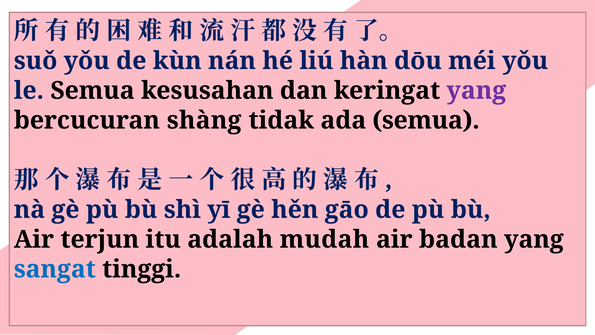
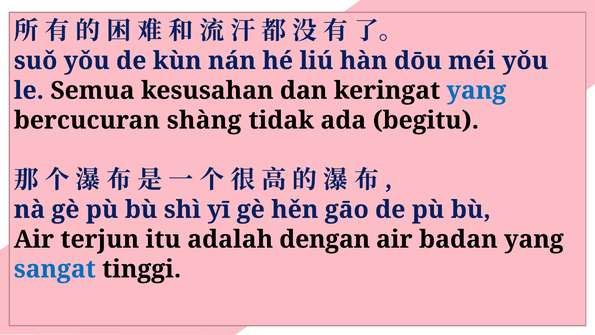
yang colour: purple -> blue (476, 91)
ada semua: semua -> begitu (426, 120)
mudah: mudah -> dengan (325, 239)
